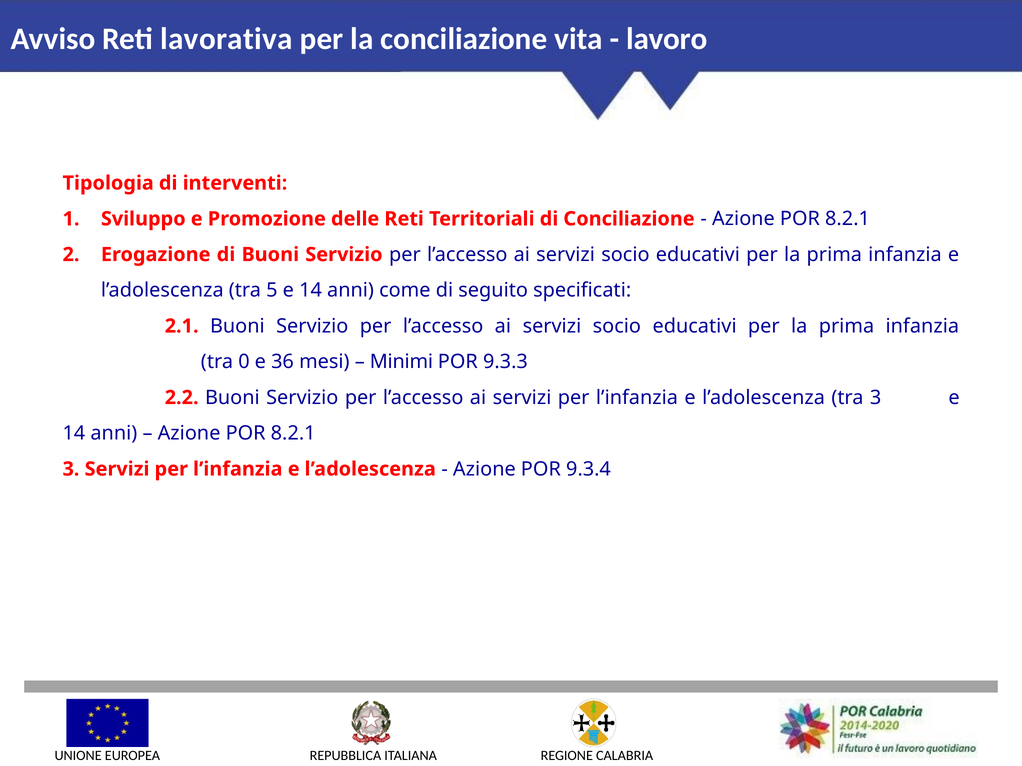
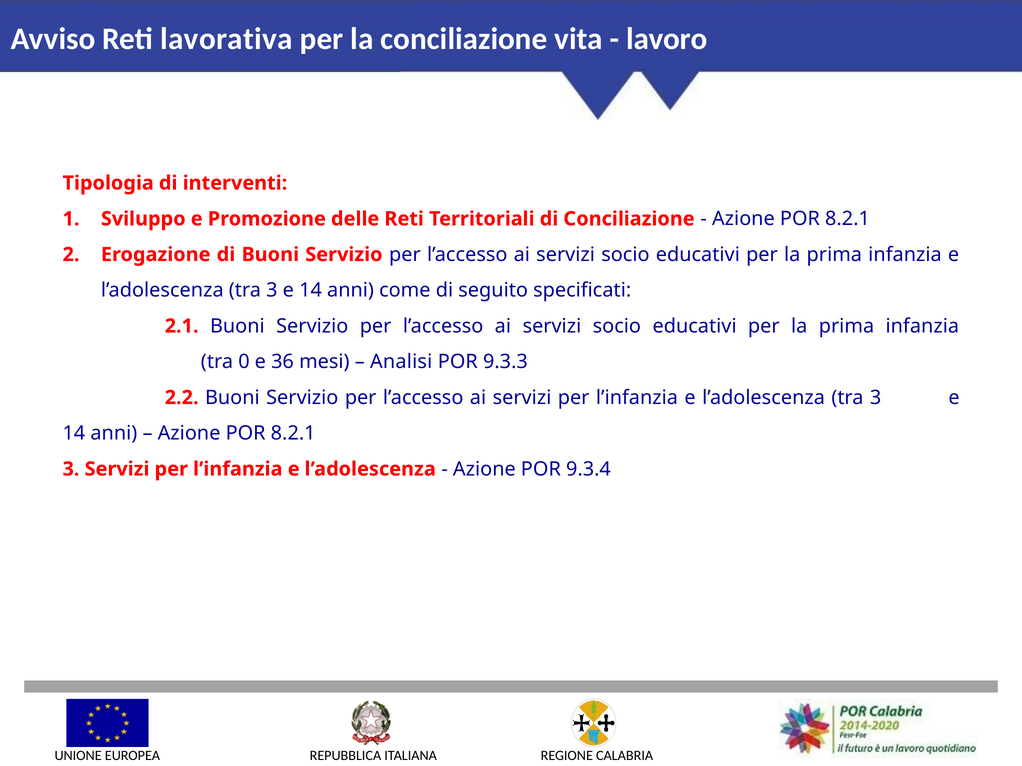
5: 5 -> 3 (272, 291)
Minimi: Minimi -> Analisi (401, 362)
